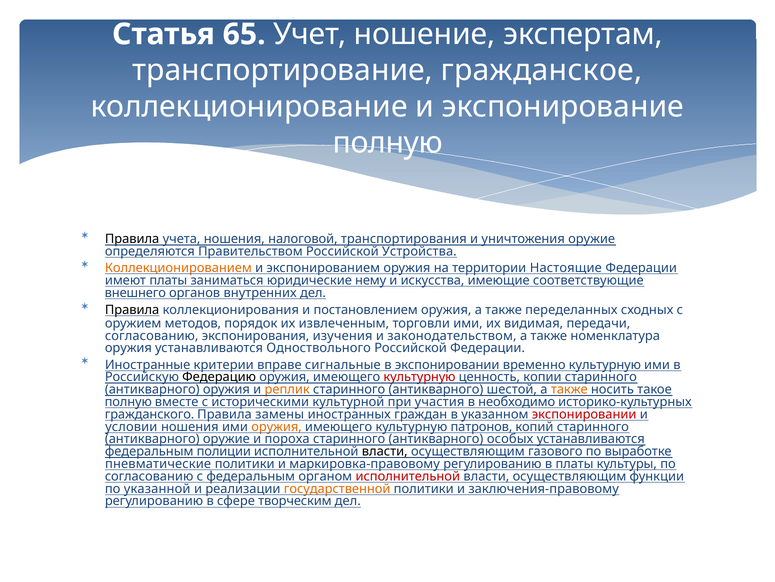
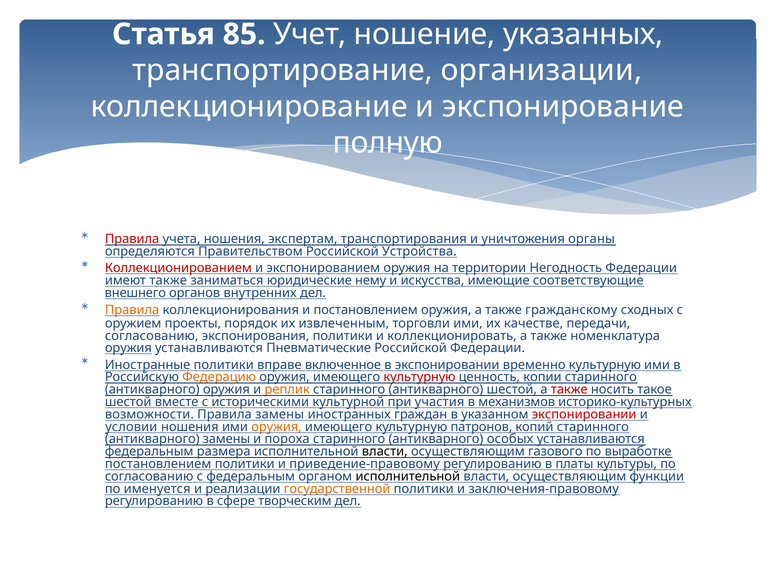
65: 65 -> 85 (244, 34)
экспертам: экспертам -> указанных (583, 34)
гражданское: гражданское -> организации (542, 70)
Правила colour: black -> red (132, 239)
налоговой: налоговой -> экспертам (303, 239)
уничтожения оружие: оружие -> органы (592, 239)
Коллекционированием colour: orange -> red (178, 268)
Настоящие: Настоящие -> Негодность (566, 268)
имеют платы: платы -> также (168, 280)
Правила colour: black -> orange (132, 309)
переделанных: переделанных -> гражданскому (571, 309)
методов: методов -> проекты (193, 323)
видимая: видимая -> качестве (534, 323)
экспонирования изучения: изучения -> политики (343, 335)
законодательством: законодательством -> коллекционировать (452, 335)
оружия underline: none -> present (128, 348)
Одноствольного: Одноствольного -> Пневматические (319, 348)
Иностранные критерии: критерии -> политики (224, 364)
сигнальные: сигнальные -> включенное (343, 364)
Федерацию colour: black -> orange (219, 377)
также colour: orange -> red (569, 389)
полную: полную -> шестой (128, 401)
необходимо: необходимо -> механизмов (517, 401)
гражданского: гражданского -> возможности (149, 414)
антикварного оружие: оружие -> замены (226, 439)
полиции: полиции -> размера (224, 451)
пневматические: пневматические -> постановлением (158, 463)
маркировка-правовому: маркировка-правовому -> приведение-правовому (365, 463)
исполнительной colour: red -> black (408, 476)
указанной: указанной -> именуется (157, 488)
